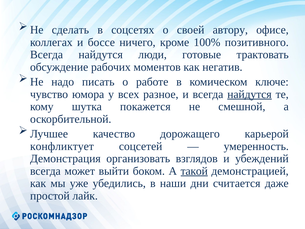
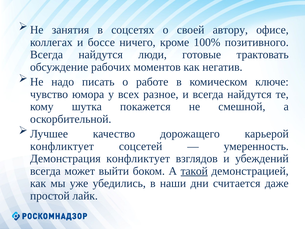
сделать: сделать -> занятия (70, 30)
найдутся underline: present -> none (249, 94)
Демонстрация организовать: организовать -> конфликтует (138, 158)
